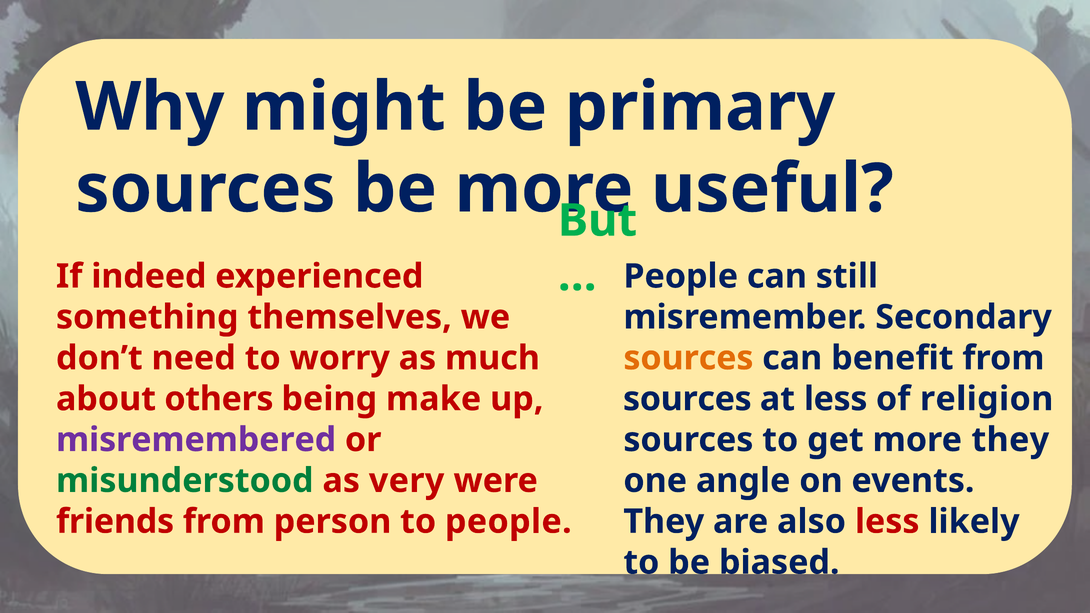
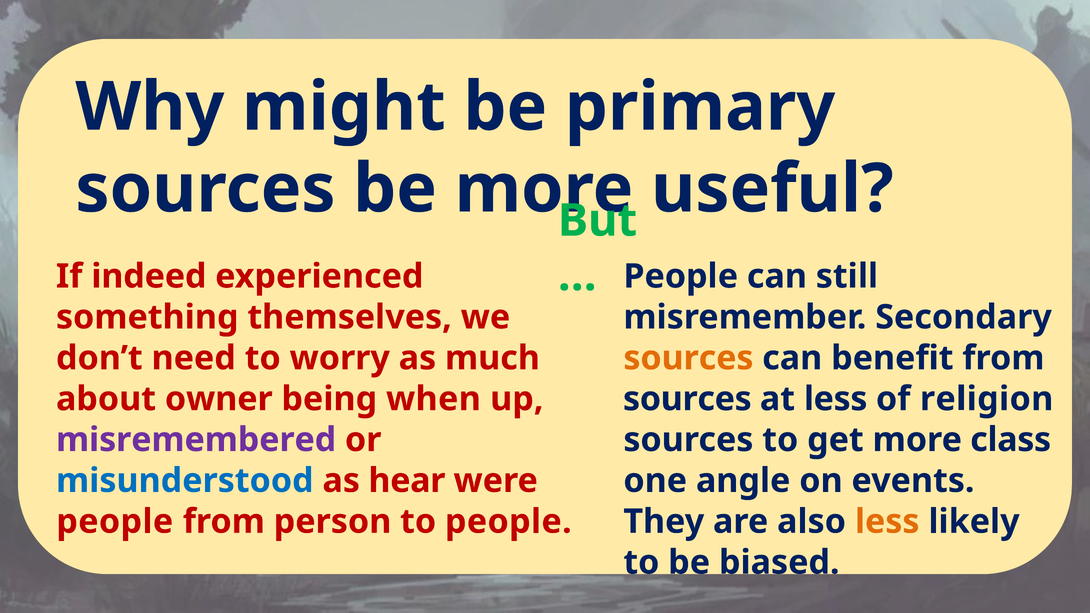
others: others -> owner (219, 399)
make: make -> when (433, 399)
more they: they -> class (1011, 440)
misunderstood colour: green -> blue (185, 481)
very: very -> hear (407, 481)
friends: friends -> people (115, 522)
less colour: red -> orange (887, 522)
